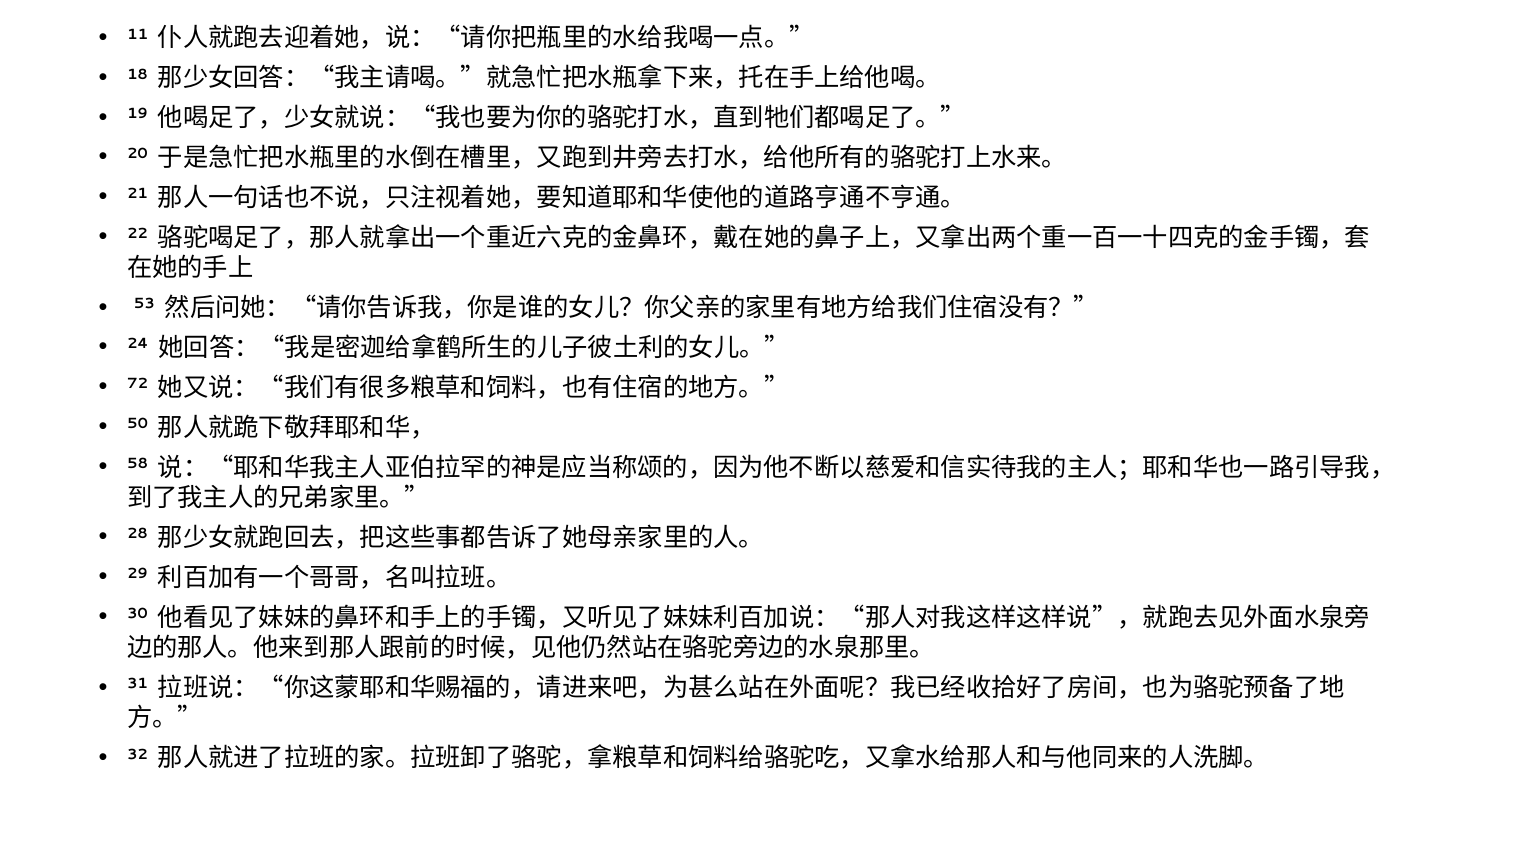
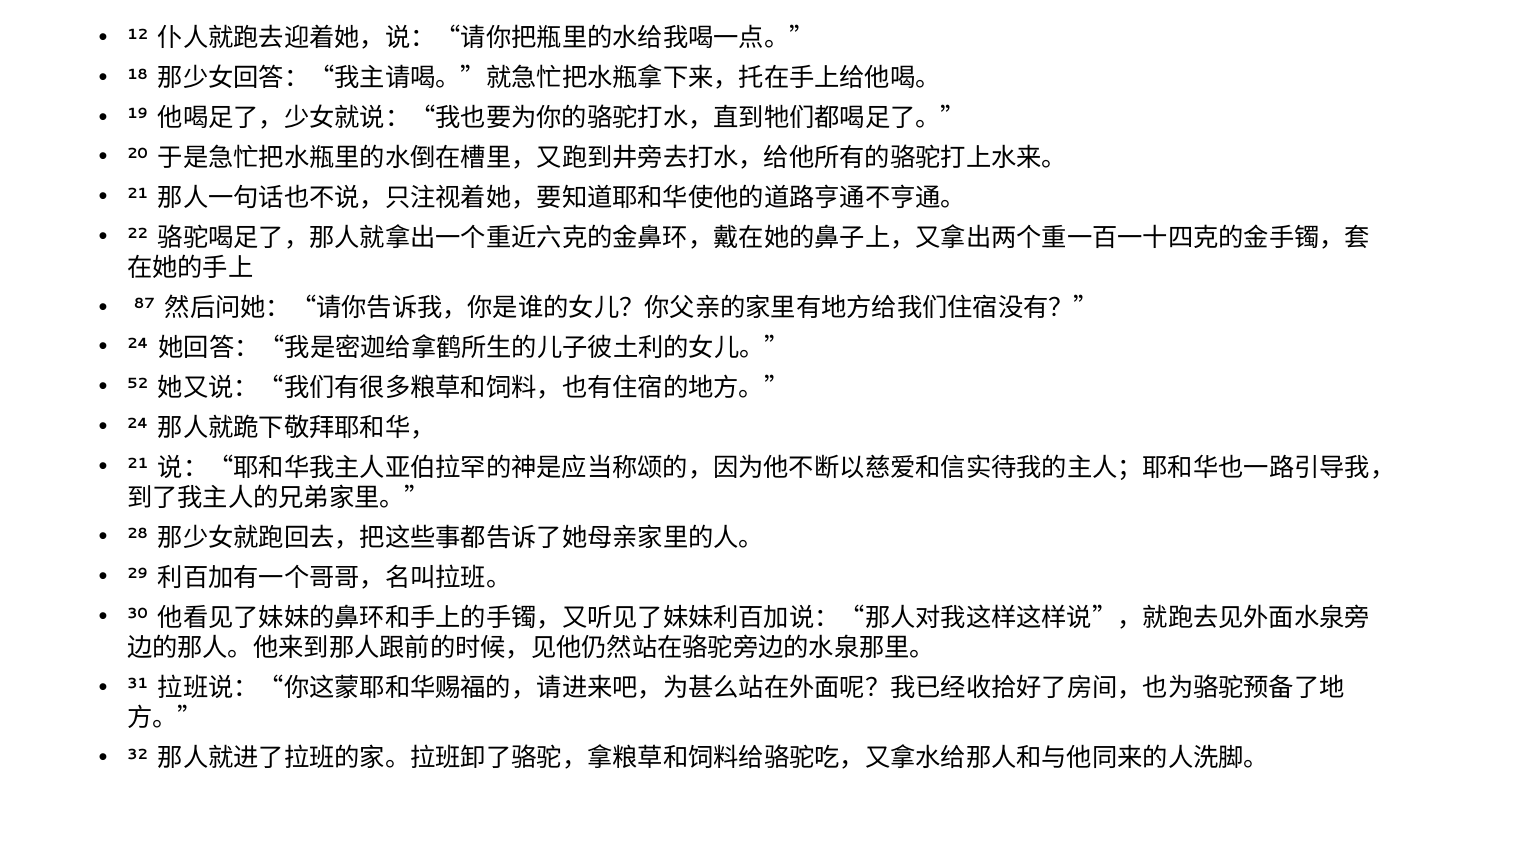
11: 11 -> 12 (138, 34)
53: 53 -> 87 (144, 304)
72: 72 -> 52 (138, 384)
50: 50 -> 24 (138, 424)
58: 58 -> 21 (138, 463)
